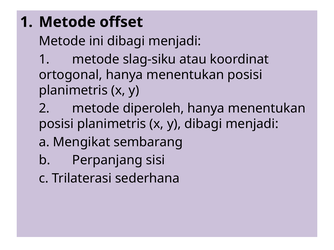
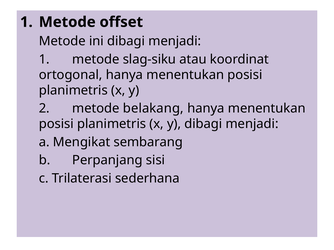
diperoleh: diperoleh -> belakang (153, 109)
